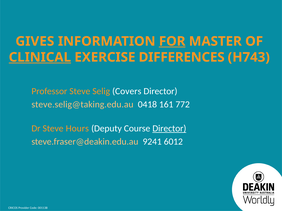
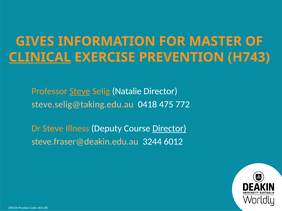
FOR underline: present -> none (172, 41)
DIFFERENCES: DIFFERENCES -> PREVENTION (182, 57)
Steve underline: none -> present (80, 91)
Covers: Covers -> Natalie (127, 91)
161: 161 -> 475 (166, 105)
Hours: Hours -> Illness (77, 129)
9241: 9241 -> 3244 (152, 142)
